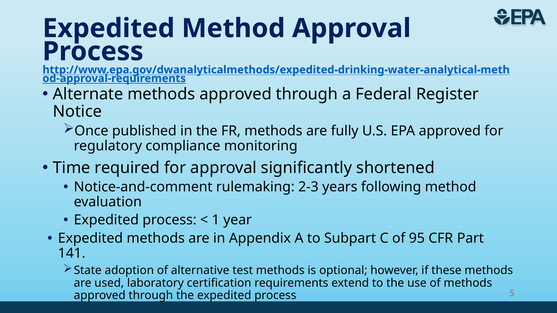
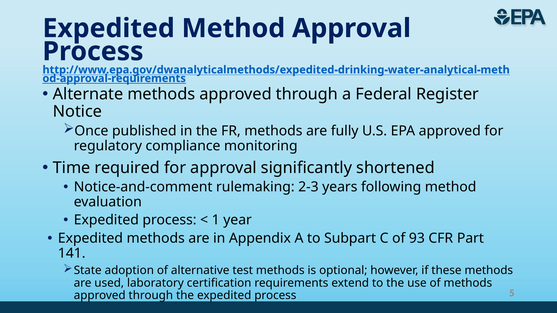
95: 95 -> 93 (417, 239)
